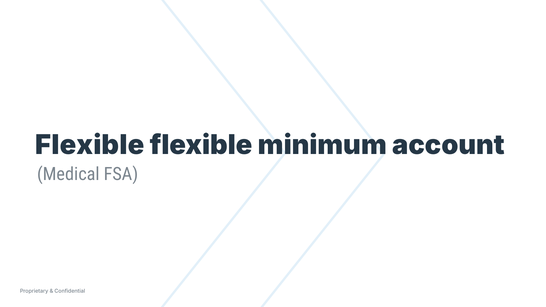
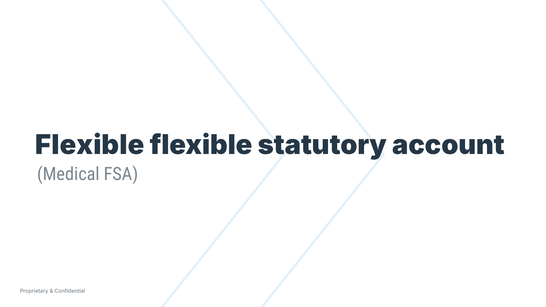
minimum: minimum -> statutory (322, 145)
